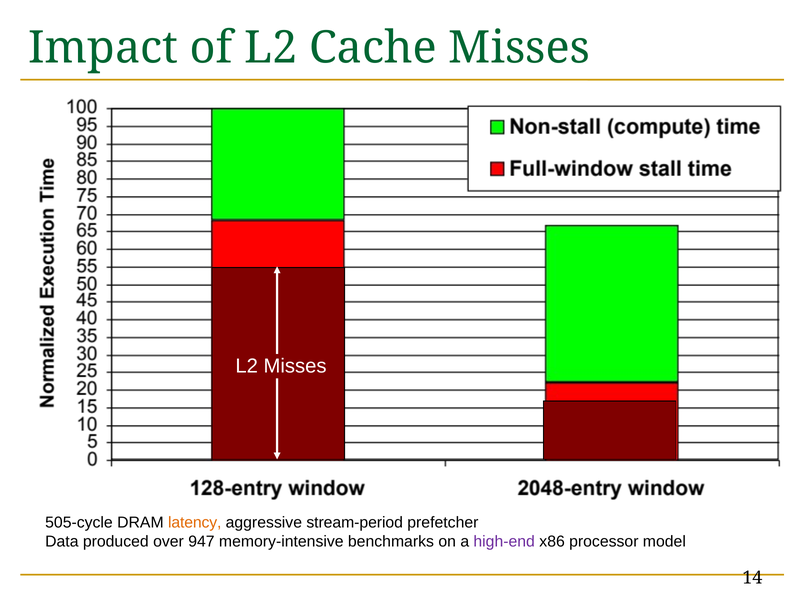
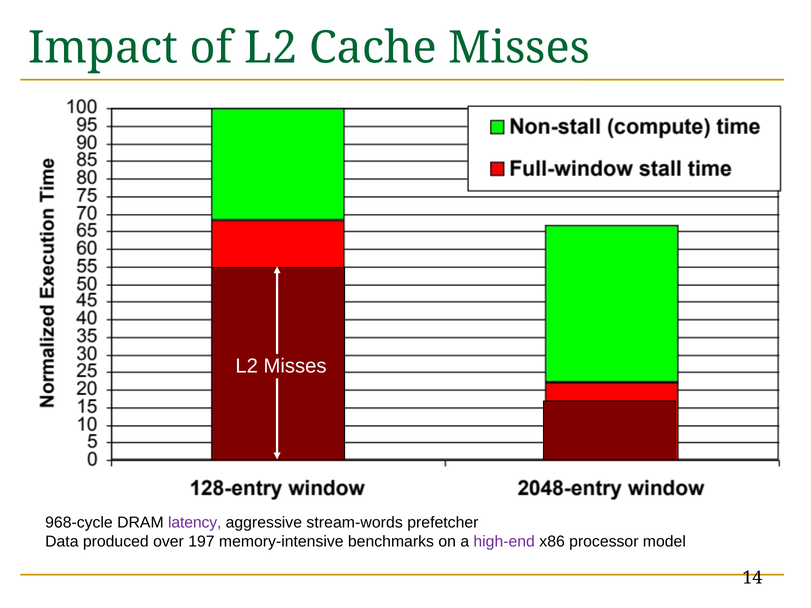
505-cycle: 505-cycle -> 968-cycle (79, 523)
latency colour: orange -> purple (195, 523)
stream-period: stream-period -> stream-words (355, 523)
947: 947 -> 197 (201, 542)
